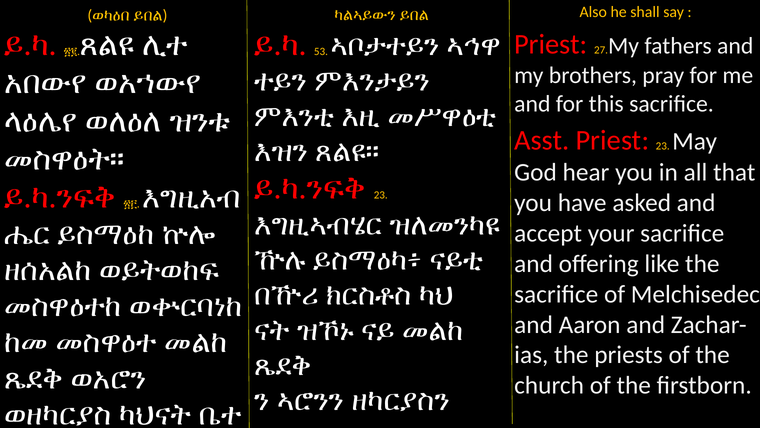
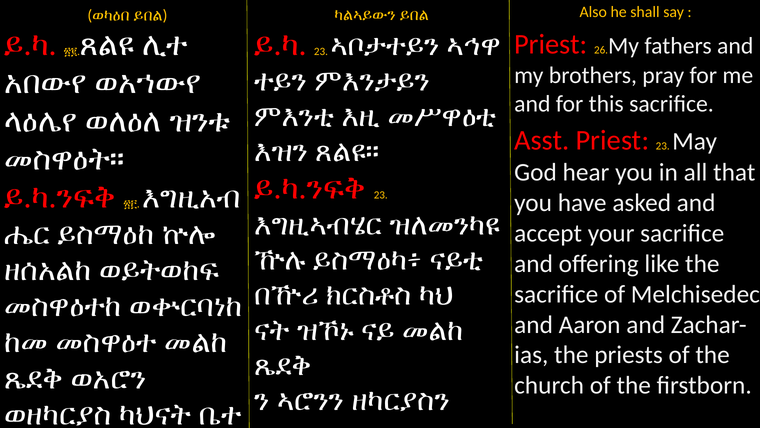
ይ.ካ 53: 53 -> 23 (321, 52)
27: 27 -> 26 (601, 50)
